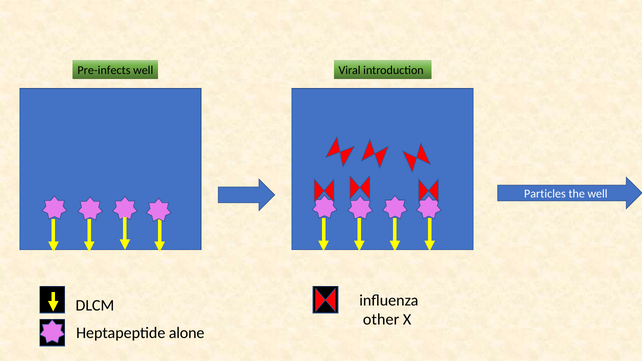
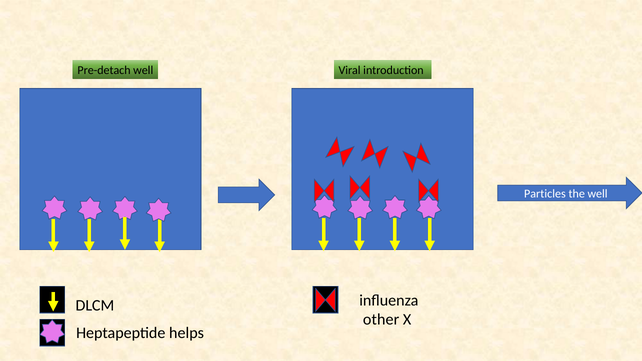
Pre-infects: Pre-infects -> Pre-detach (104, 70)
alone: alone -> helps (187, 333)
